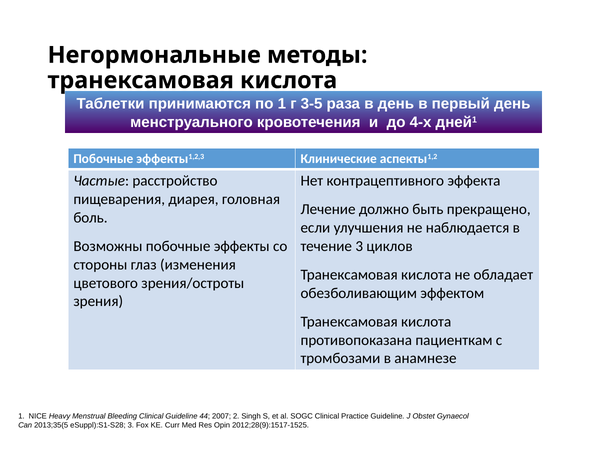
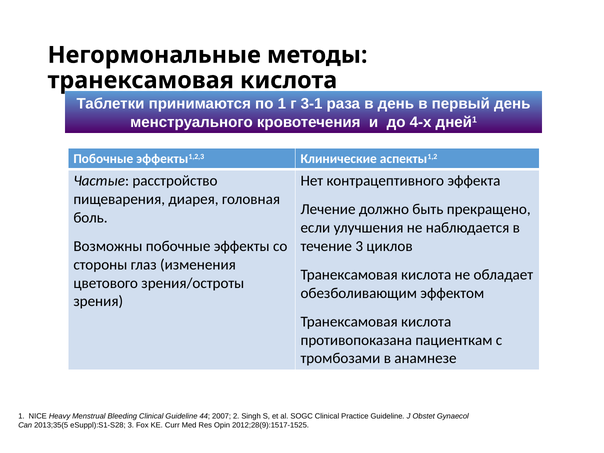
3-5: 3-5 -> 3-1 (312, 104)
